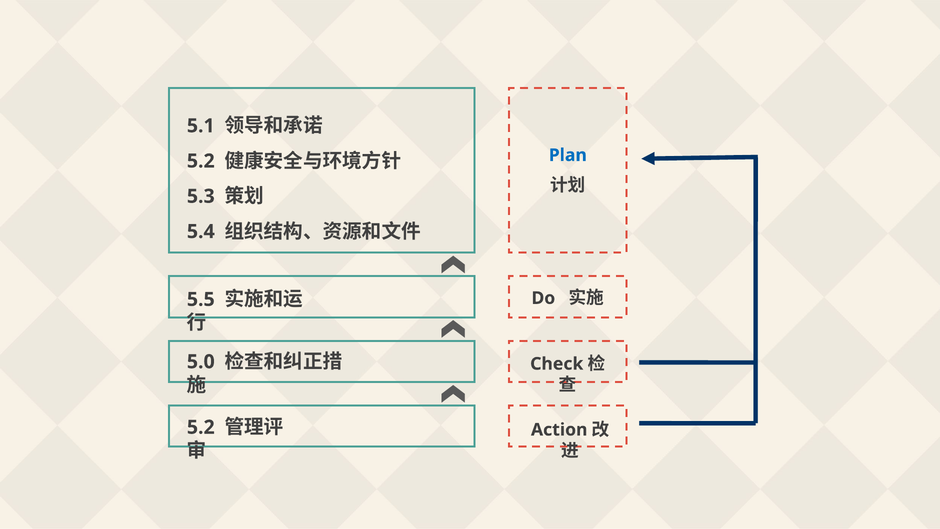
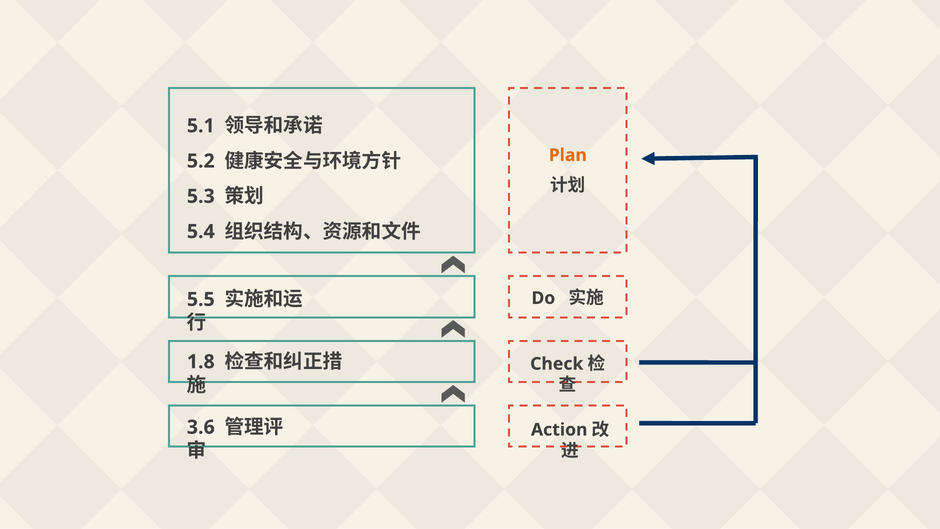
Plan colour: blue -> orange (568, 155)
5.0: 5.0 -> 1.8 (201, 362)
5.2: 5.2 -> 3.6 (201, 427)
